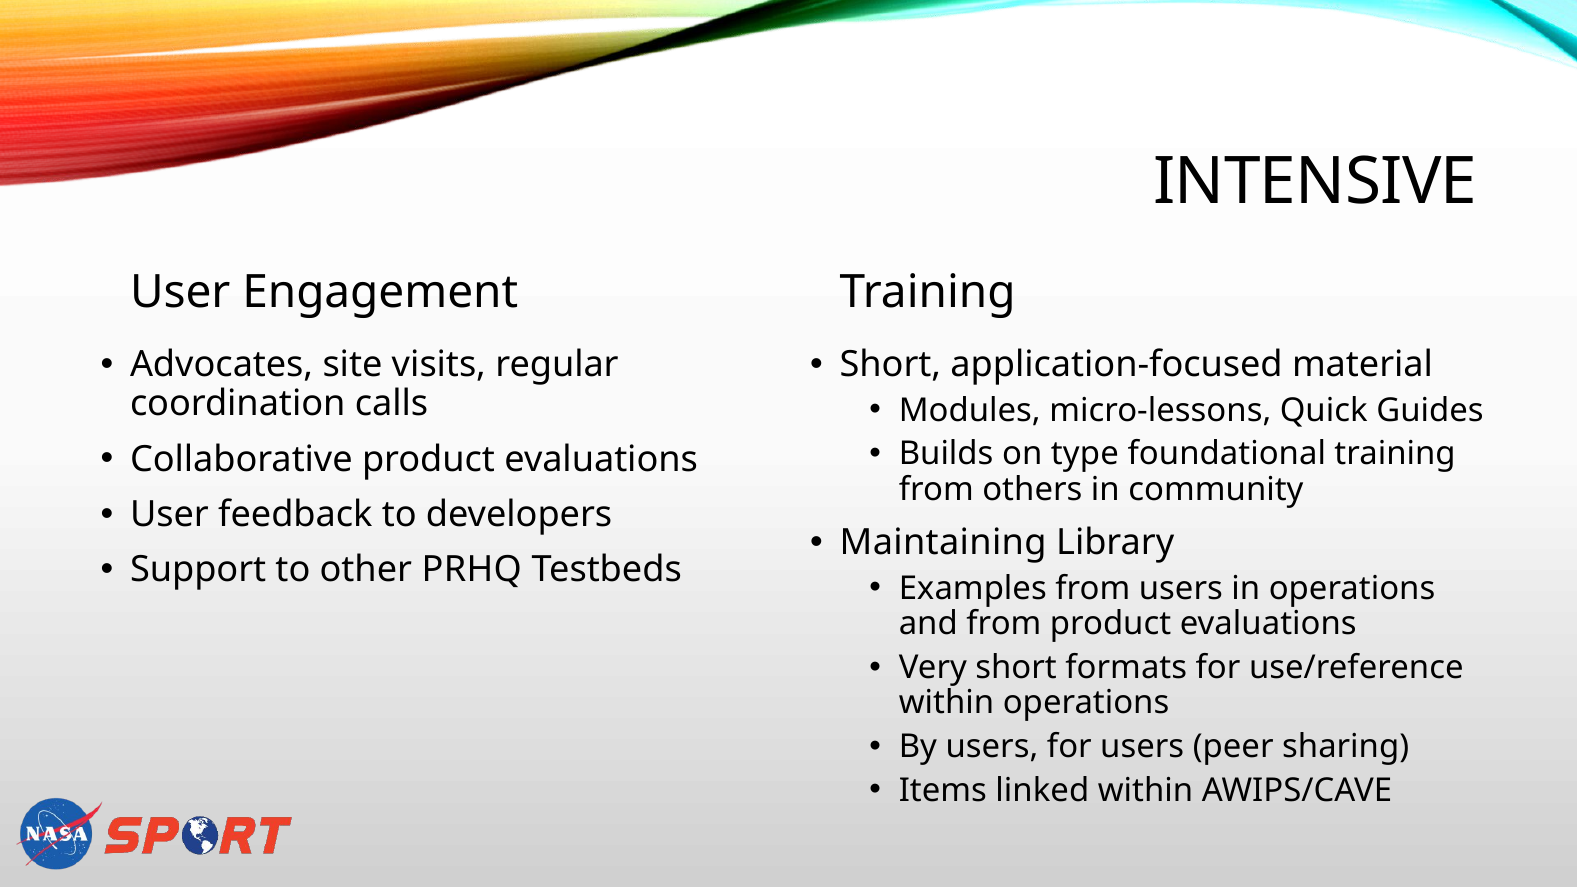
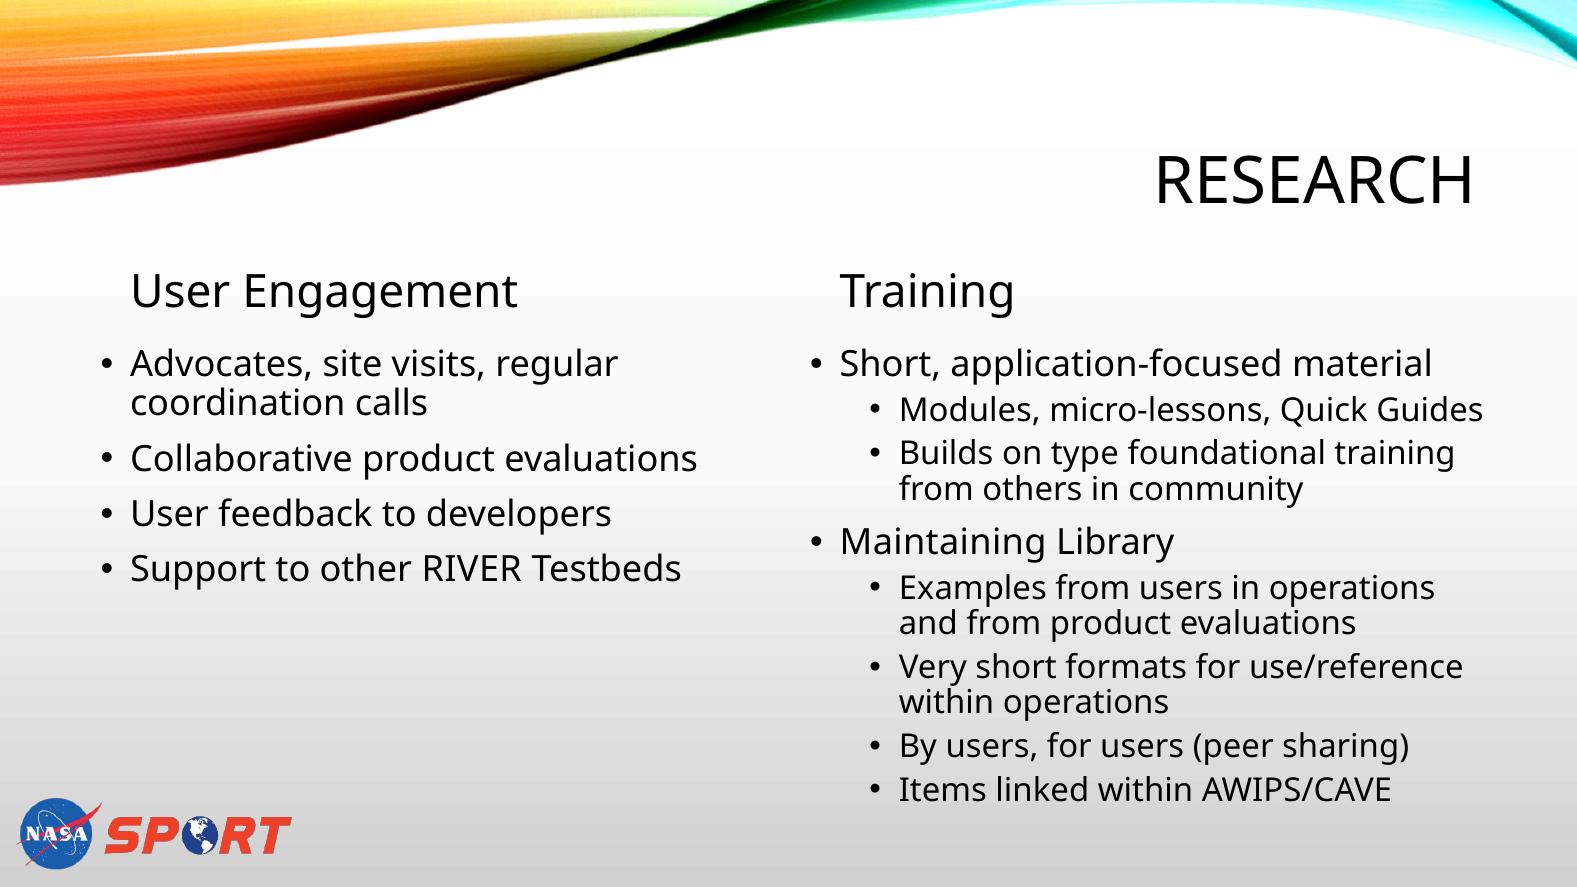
INTENSIVE: INTENSIVE -> RESEARCH (1315, 182)
PRHQ: PRHQ -> RIVER (472, 570)
